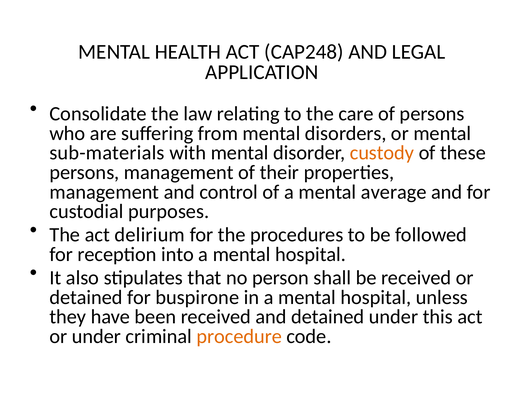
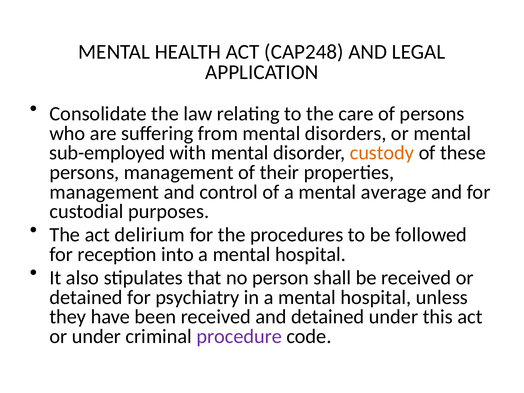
sub-materials: sub-materials -> sub-employed (107, 153)
buspirone: buspirone -> psychiatry (197, 297)
procedure colour: orange -> purple (239, 336)
